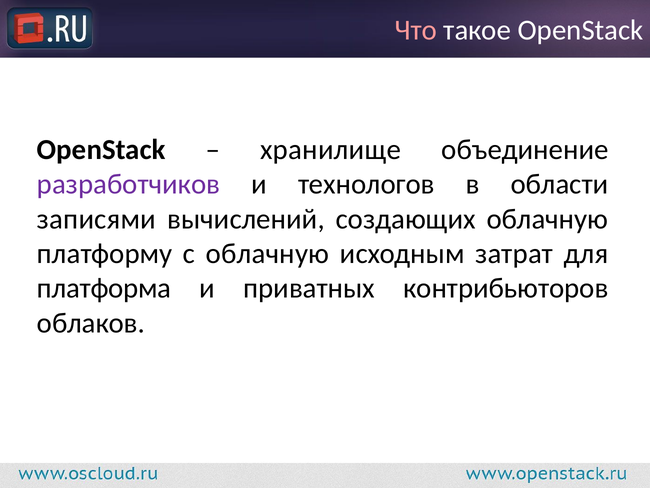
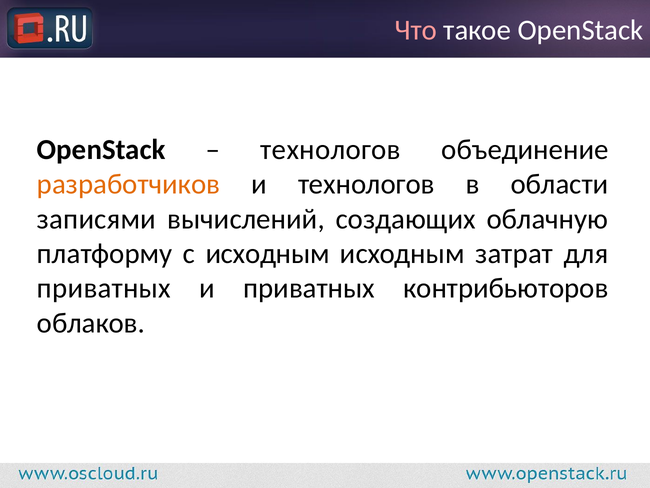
хранилище: хранилище -> технологов (331, 149)
разработчиков colour: purple -> orange (129, 184)
с облачную: облачную -> исходным (268, 253)
платформа: платформа -> приватных (104, 288)
